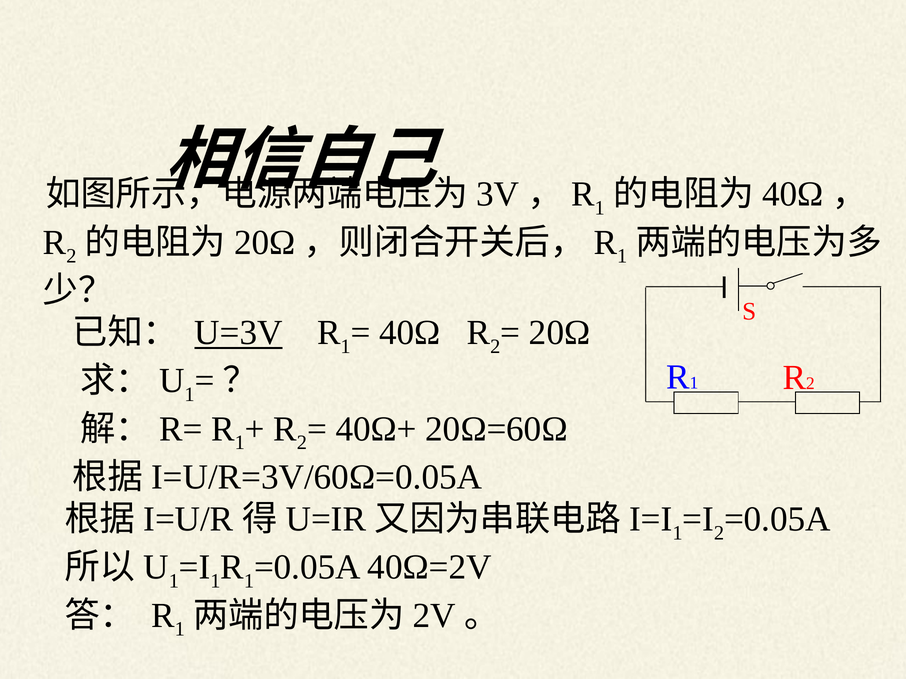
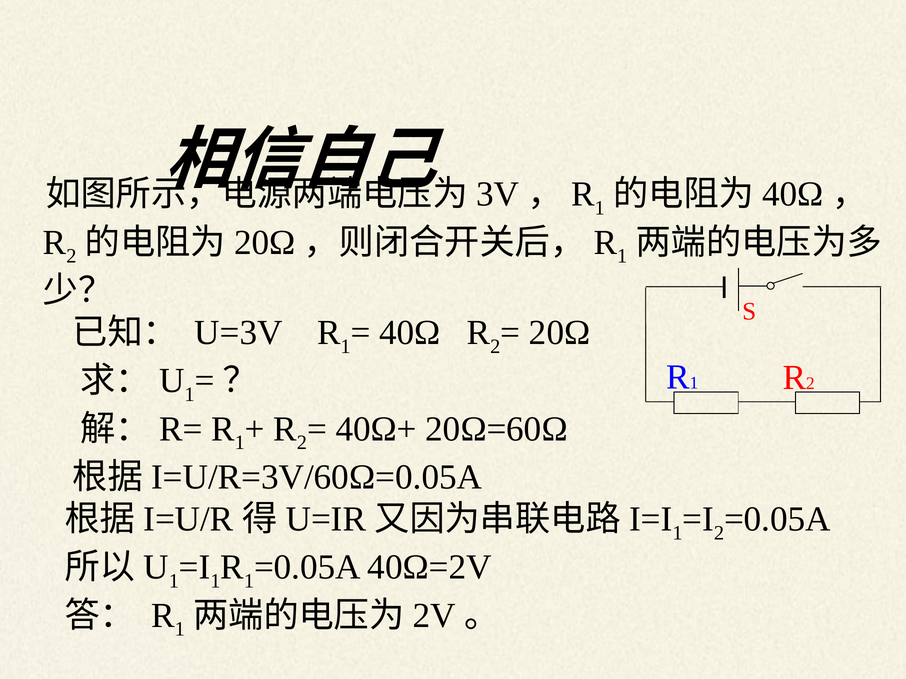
U=3V underline: present -> none (238, 333)
